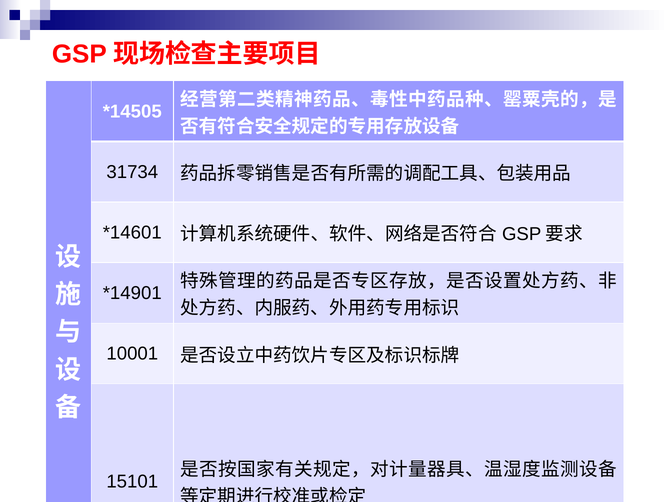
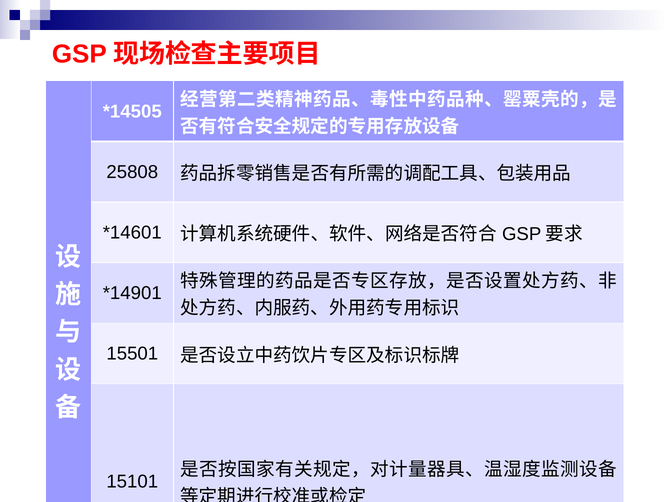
31734: 31734 -> 25808 (132, 172)
10001: 10001 -> 15501 (132, 354)
